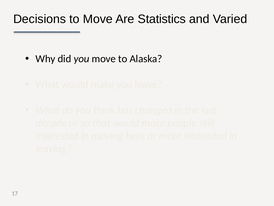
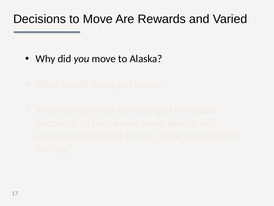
Statistics: Statistics -> Rewards (162, 19)
